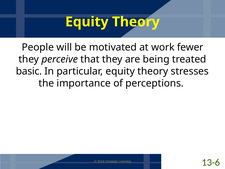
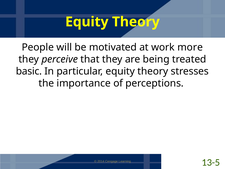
fewer: fewer -> more (190, 47)
13-6: 13-6 -> 13-5 (211, 162)
